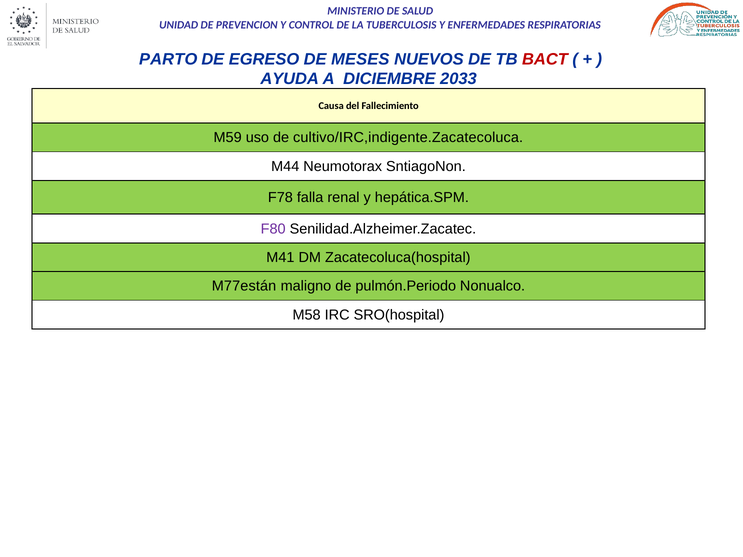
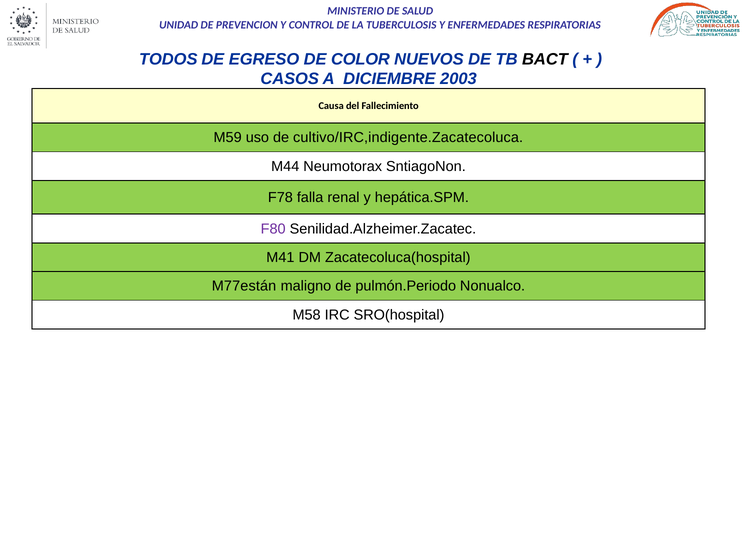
PARTO: PARTO -> TODOS (168, 59)
MESES: MESES -> COLOR (360, 59)
BACT colour: red -> black (545, 59)
AYUDA: AYUDA -> CASOS (290, 79)
2033: 2033 -> 2003 (458, 79)
